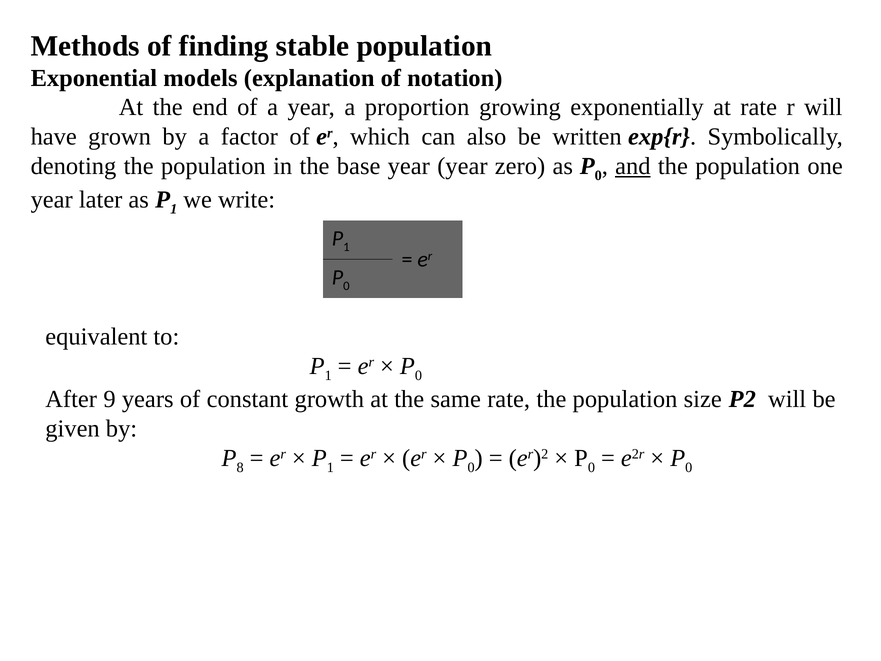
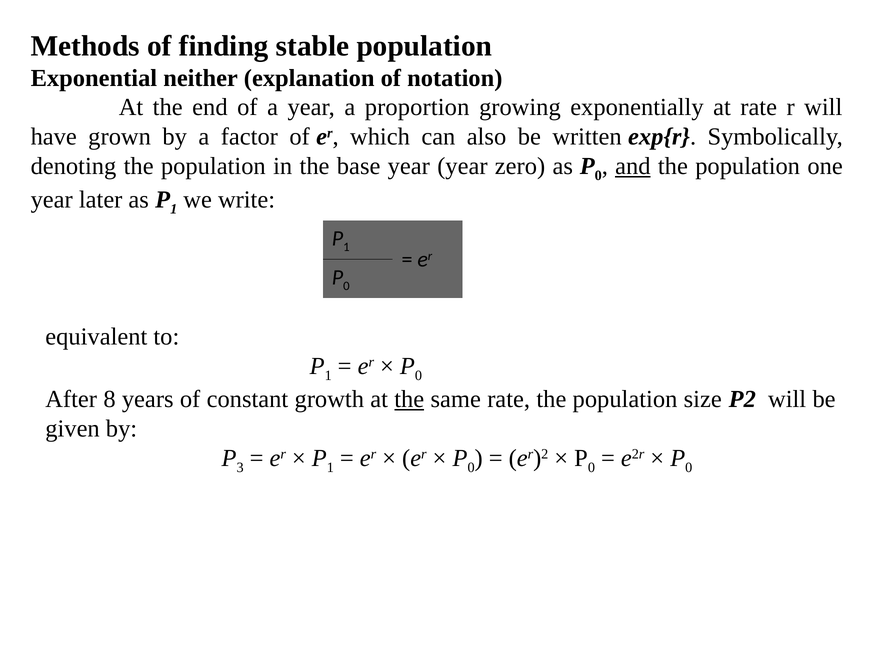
models: models -> neither (201, 78)
9: 9 -> 8 (110, 399)
the underline: none -> present (409, 399)
8: 8 -> 3 (240, 467)
